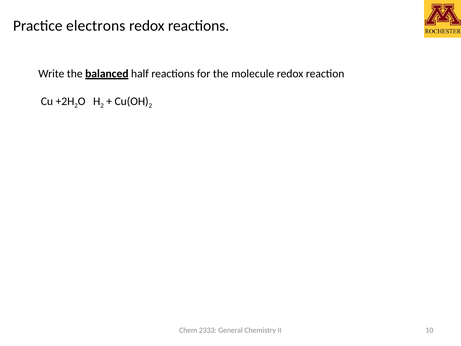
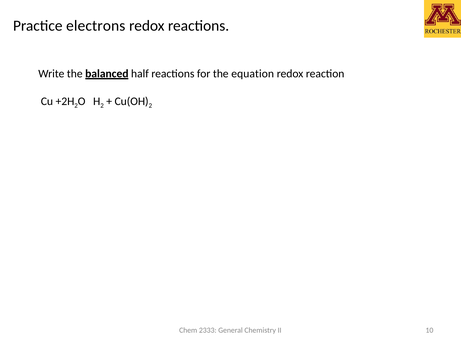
molecule: molecule -> equation (253, 74)
